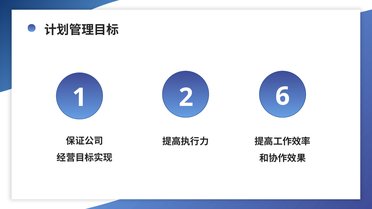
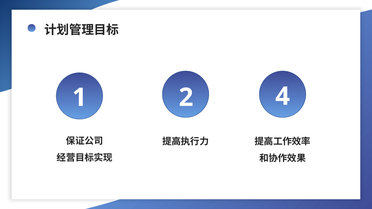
6: 6 -> 4 (283, 96)
